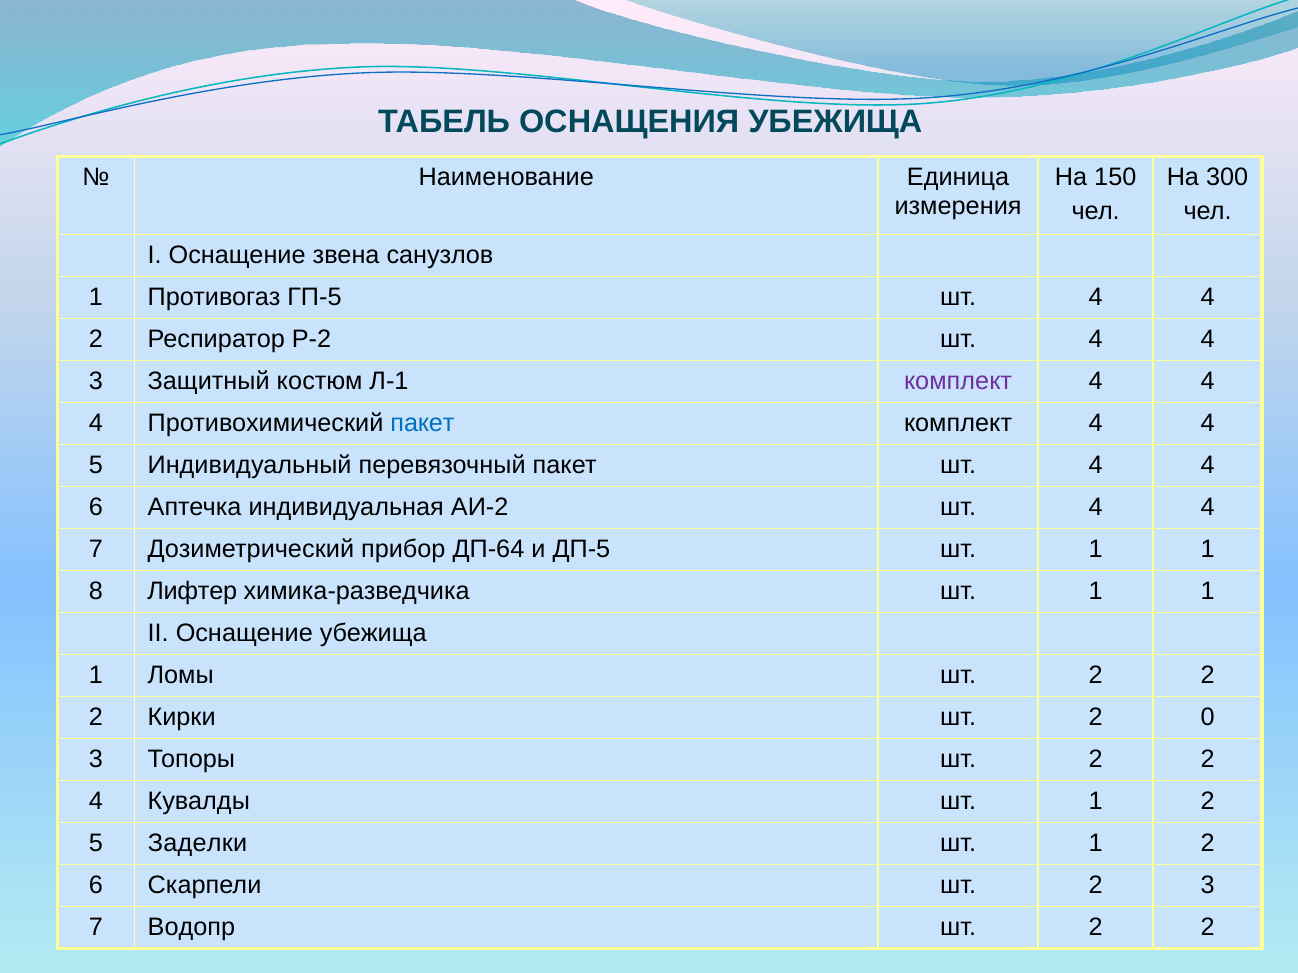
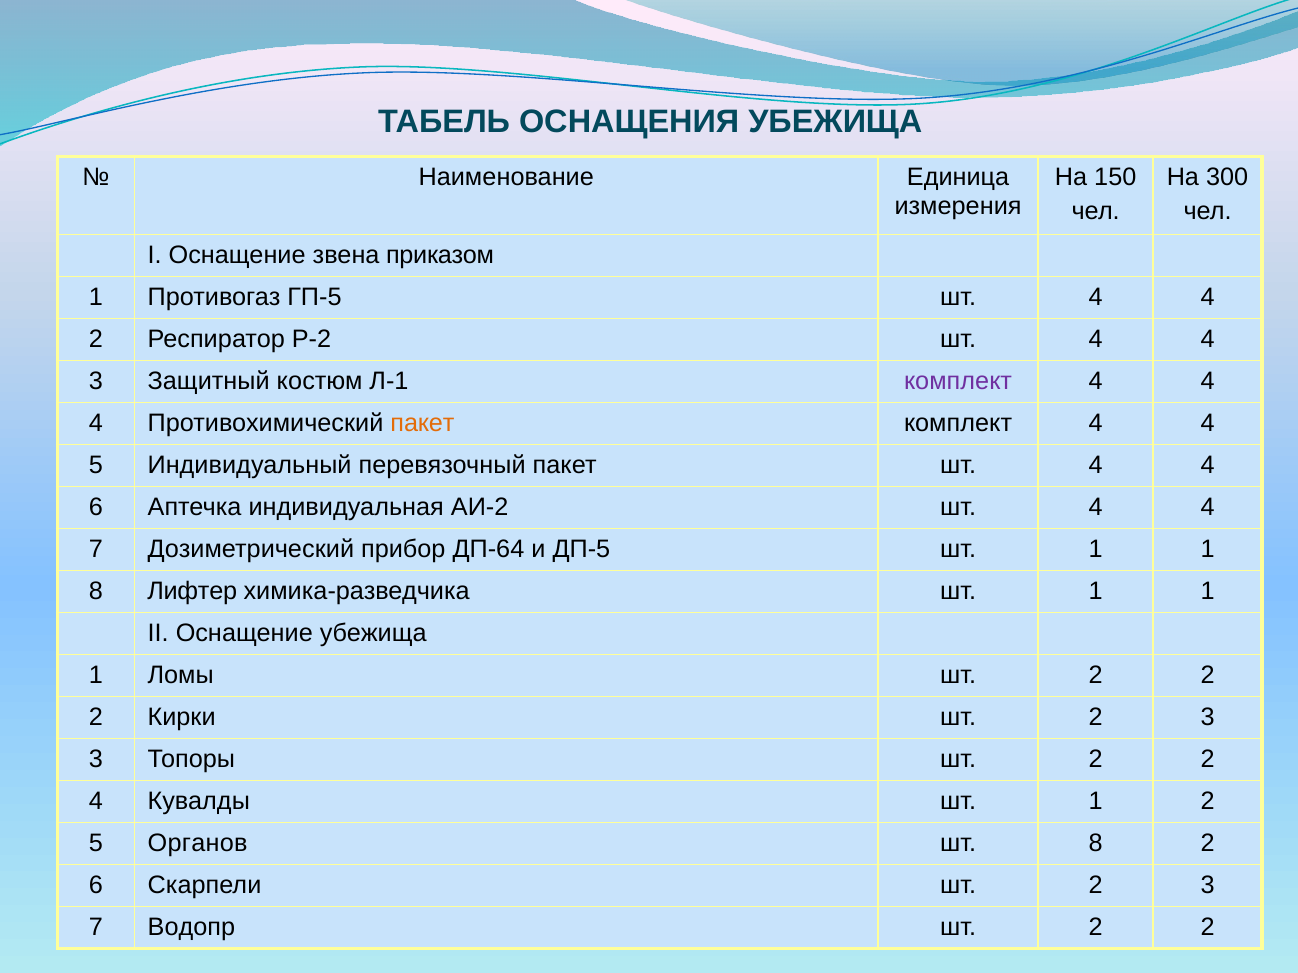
санузлов: санузлов -> приказом (440, 255)
пакет colour: blue -> orange (422, 423)
Кирки шт 2 0: 0 -> 3 (1208, 718)
Заделки: Заделки -> Органов (198, 844)
1: 1 -> 8 (1096, 844)
